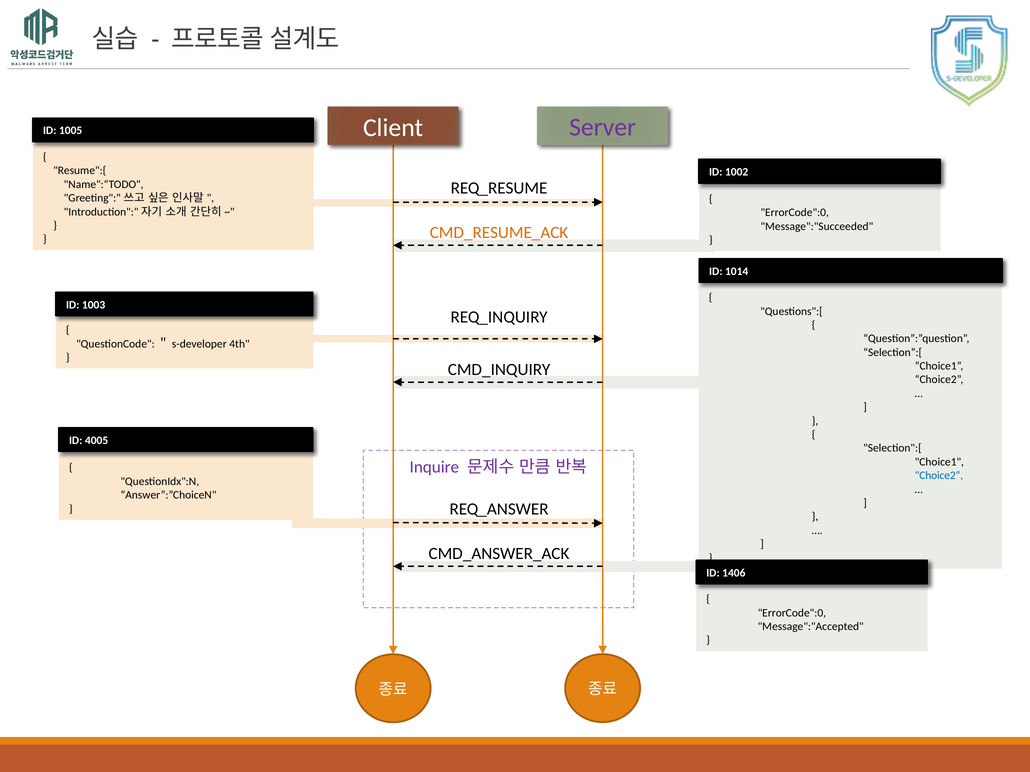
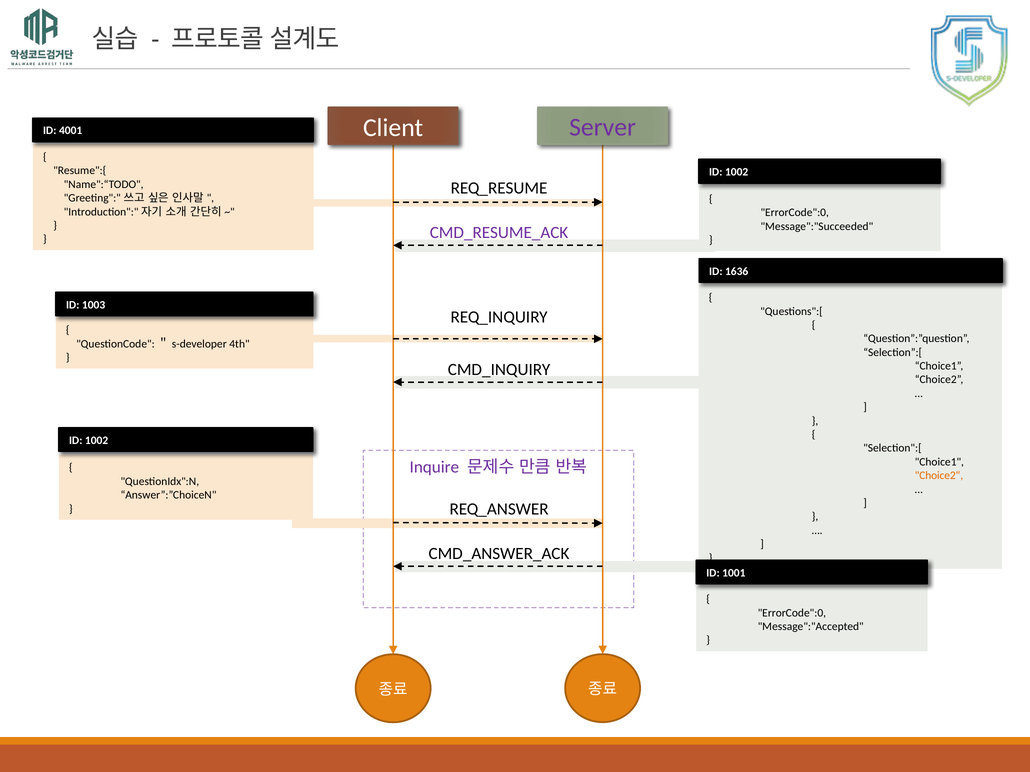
1005: 1005 -> 4001 (71, 131)
CMD_RESUME_ACK colour: orange -> purple (499, 233)
1014: 1014 -> 1636 (737, 272)
4005: 4005 -> 1002 (97, 441)
Choice2“ colour: blue -> orange (939, 476)
1406: 1406 -> 1001 (734, 573)
